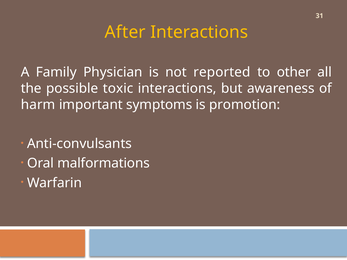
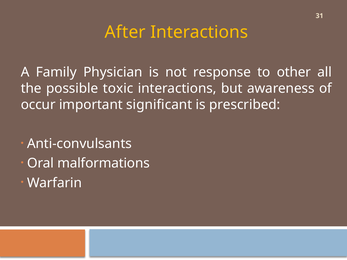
reported: reported -> response (222, 72)
harm: harm -> occur (38, 105)
symptoms: symptoms -> significant (159, 105)
promotion: promotion -> prescribed (245, 105)
